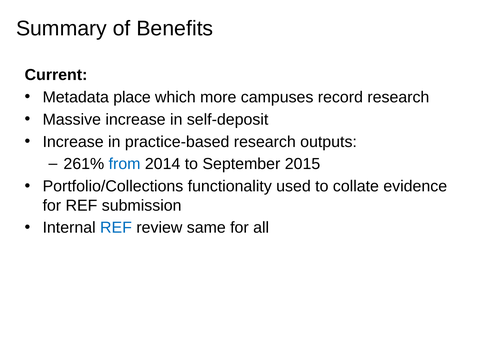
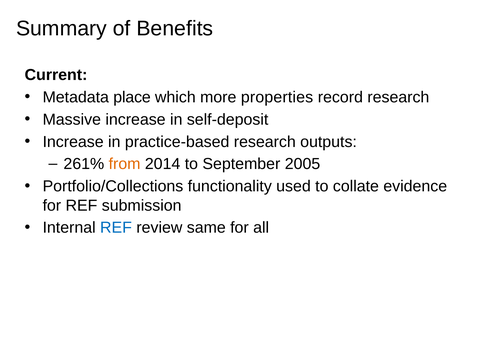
campuses: campuses -> properties (277, 97)
from colour: blue -> orange (125, 164)
2015: 2015 -> 2005 (303, 164)
